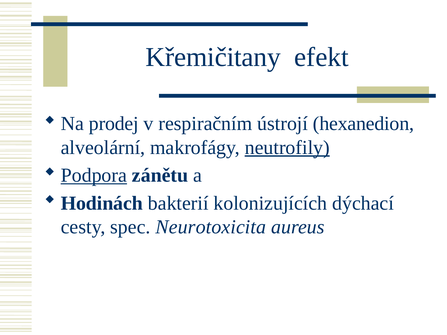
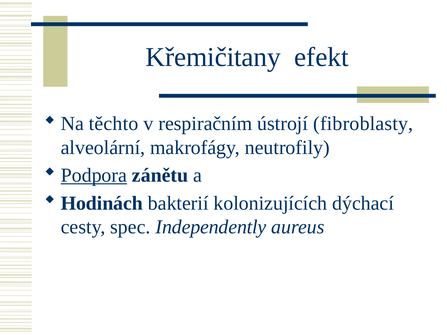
prodej: prodej -> těchto (114, 124)
hexanedion: hexanedion -> fibroblasty (363, 124)
neutrofily underline: present -> none (287, 148)
Neurotoxicita: Neurotoxicita -> Independently (211, 227)
